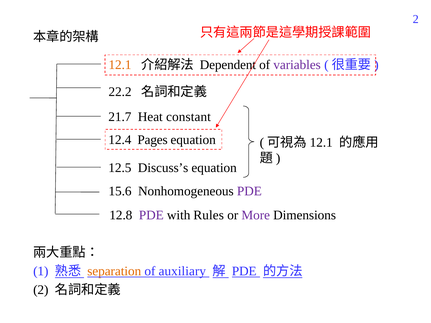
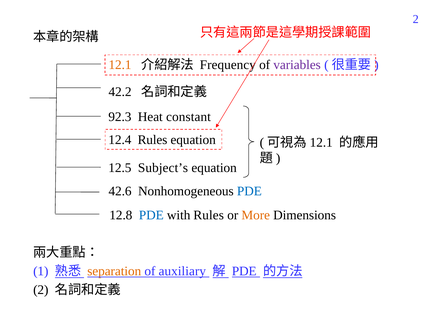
Dependent: Dependent -> Frequency (228, 65)
22.2: 22.2 -> 42.2 (120, 92)
21.7: 21.7 -> 92.3 (120, 117)
12.4 Pages: Pages -> Rules (153, 140)
Discuss’s: Discuss’s -> Subject’s (163, 168)
15.6: 15.6 -> 42.6 (120, 191)
PDE colour: purple -> blue (249, 191)
PDE colour: purple -> blue (151, 215)
More colour: purple -> orange (256, 215)
